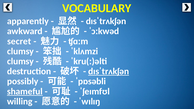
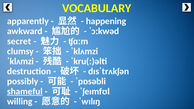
dɪsˈtrʌkʃən: dɪsˈtrʌkʃən -> happening (106, 21)
clumsy: clumsy -> ˈklʌmzi (20, 61)
dɪsˈtrʌkʃən underline: present -> none (109, 71)
